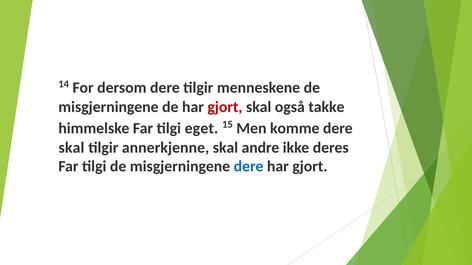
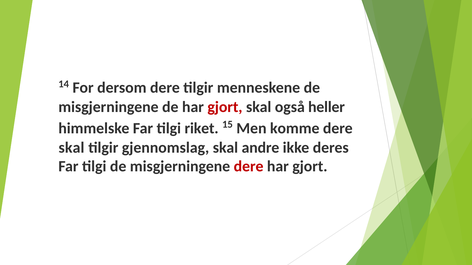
takke: takke -> heller (327, 107)
eget: eget -> riket (202, 128)
annerkjenne: annerkjenne -> gjennomslag (166, 148)
dere colour: blue -> red (249, 167)
